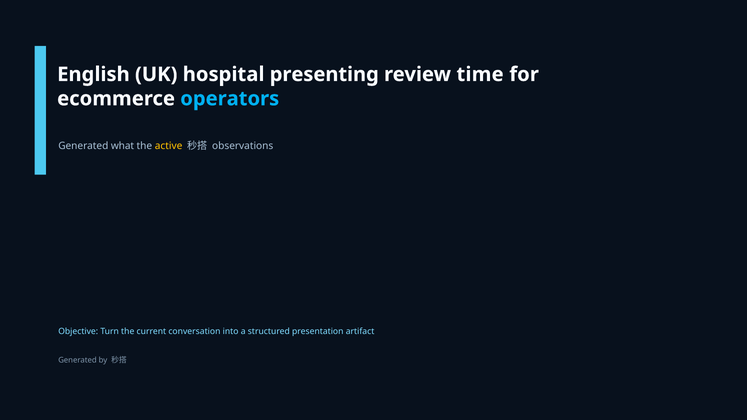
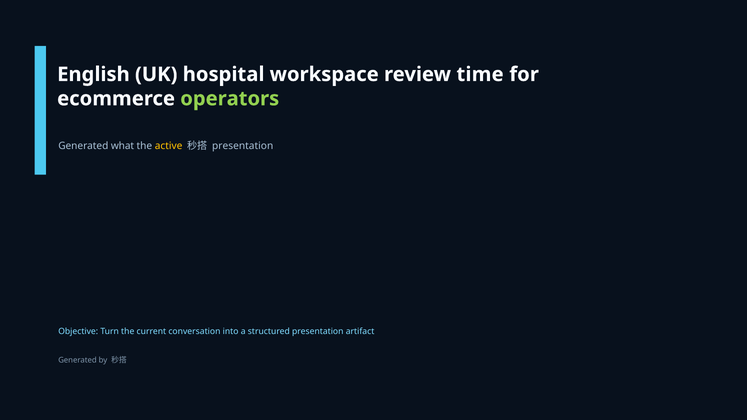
presenting: presenting -> workspace (324, 74)
operators colour: light blue -> light green (230, 99)
observations: observations -> presentation (243, 146)
